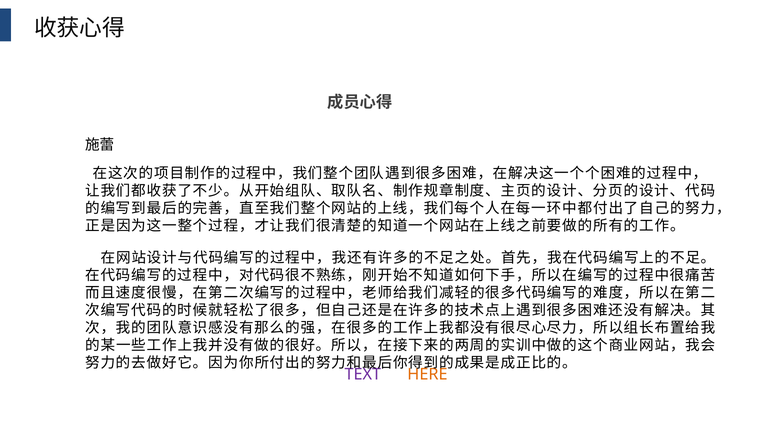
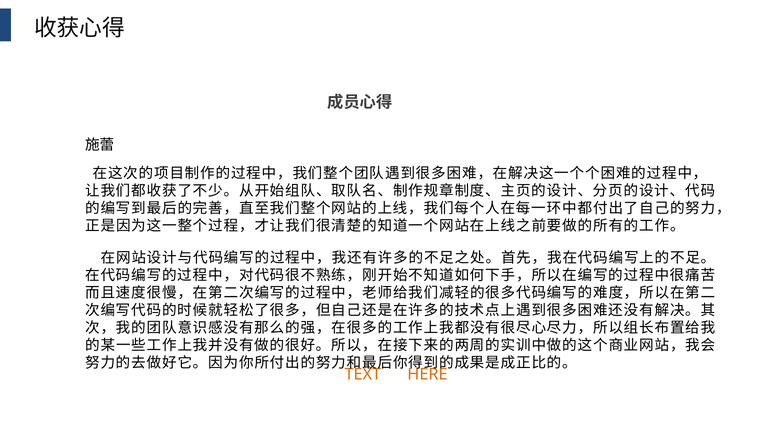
TEXT colour: purple -> orange (363, 374)
